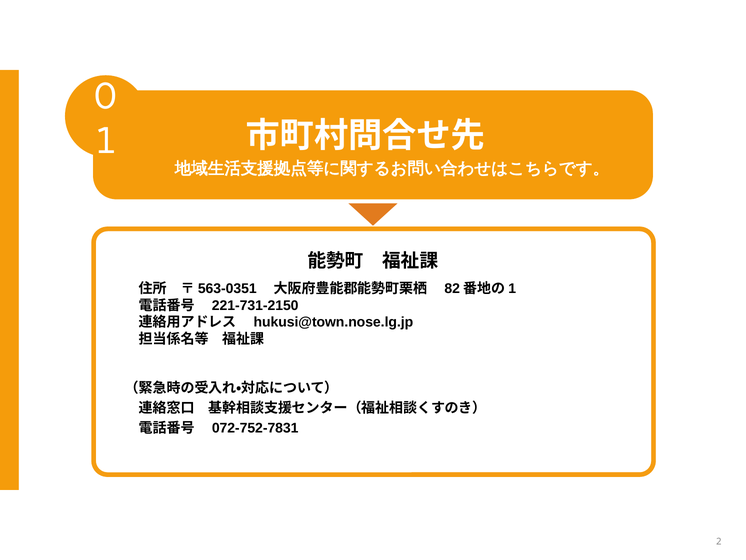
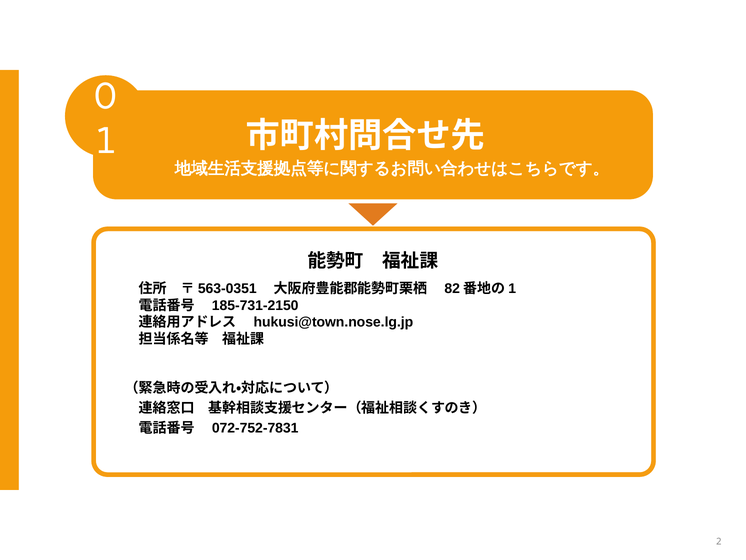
221-731-2150: 221-731-2150 -> 185-731-2150 (255, 305)
